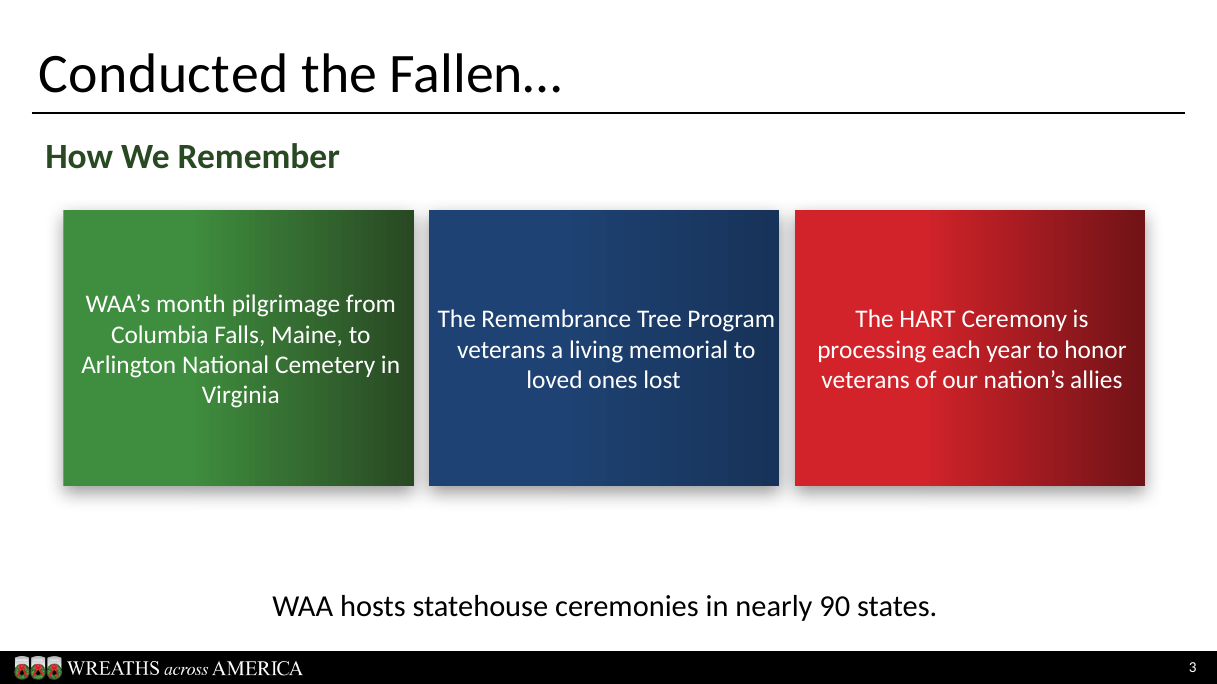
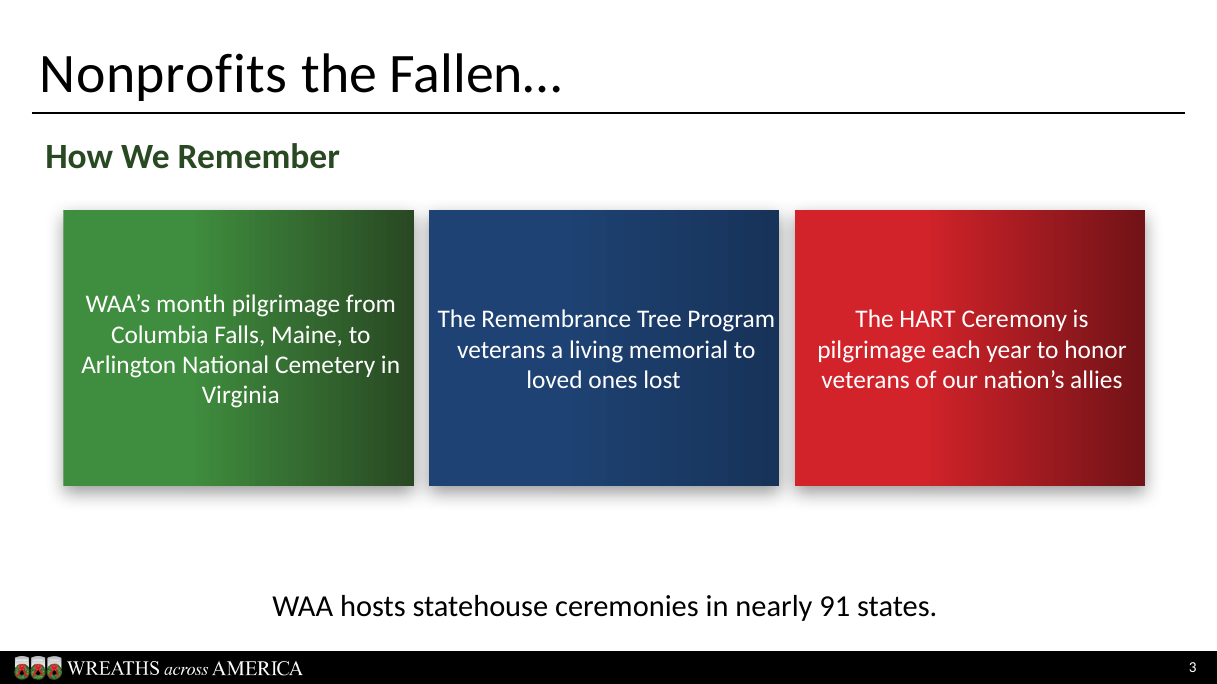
Conducted: Conducted -> Nonprofits (164, 74)
processing: processing -> pilgrimage (872, 350)
90: 90 -> 91 (835, 607)
